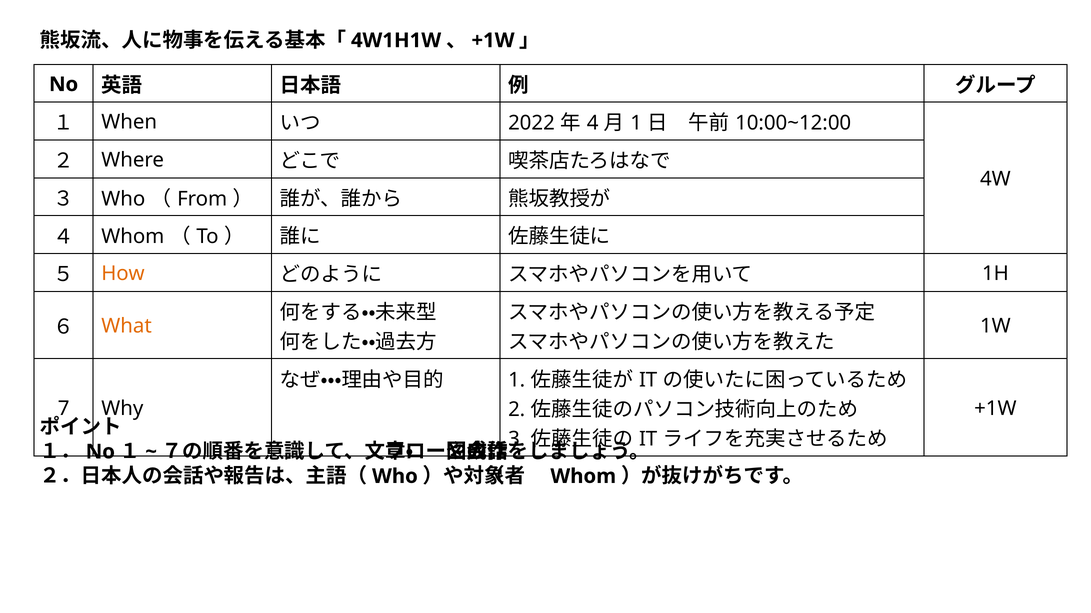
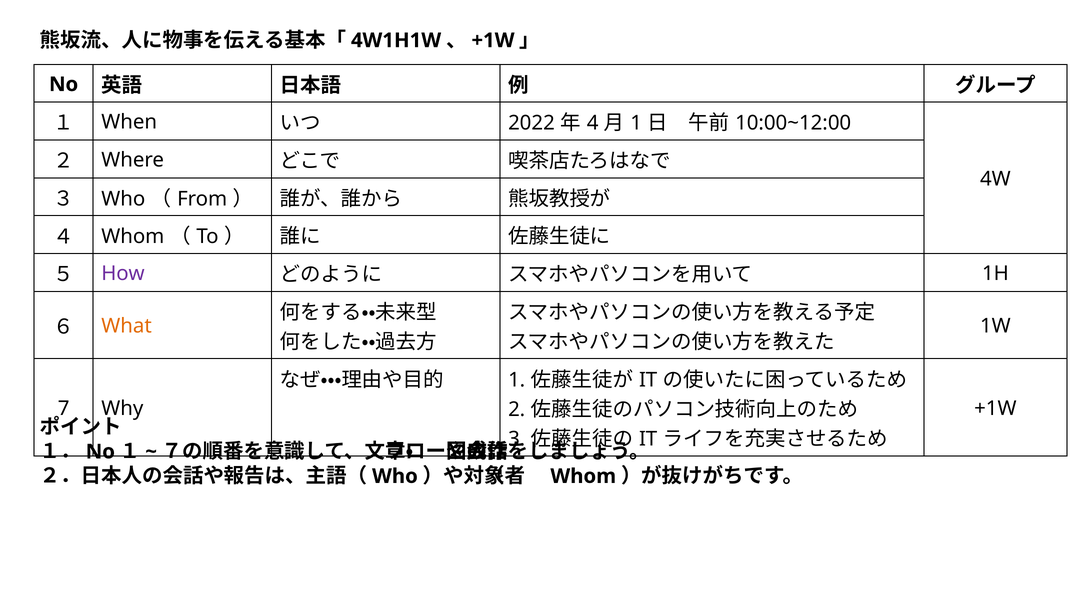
How colour: orange -> purple (123, 274)
